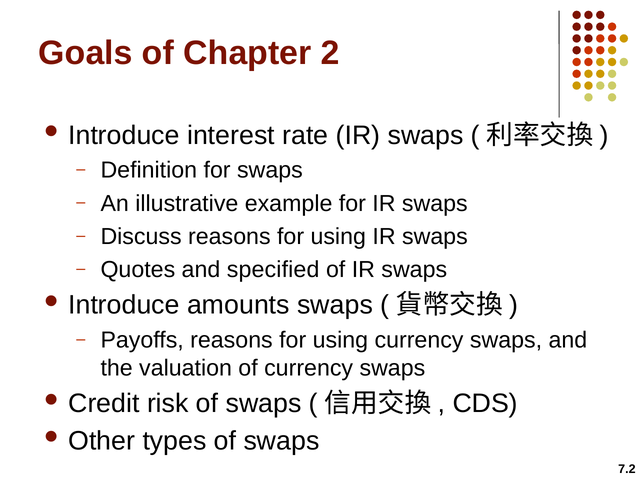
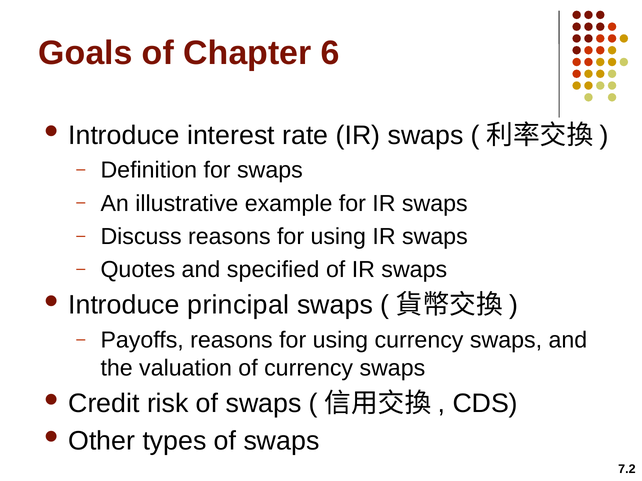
2: 2 -> 6 (330, 53)
amounts: amounts -> principal (238, 305)
